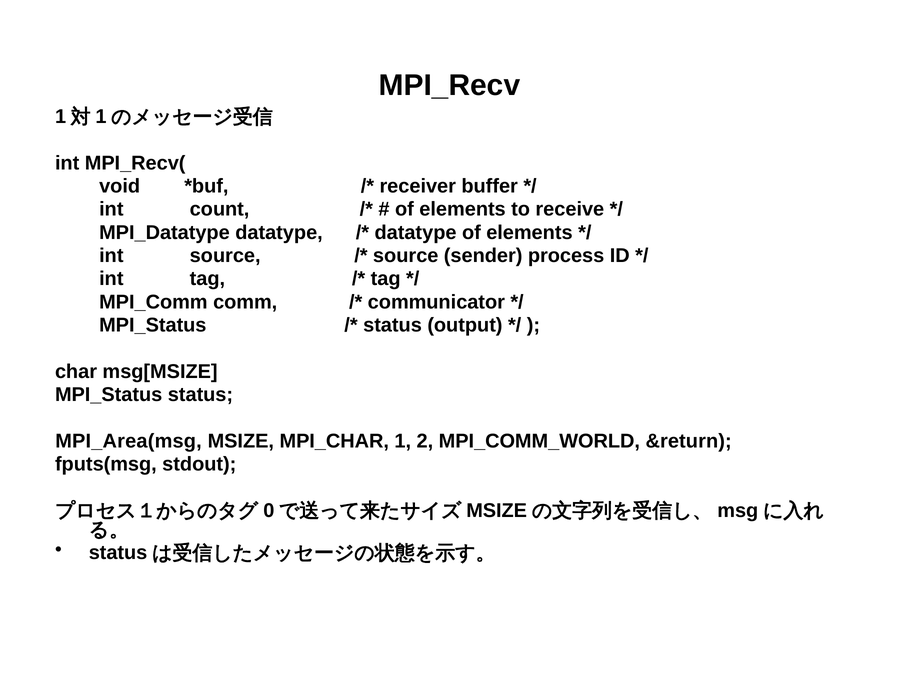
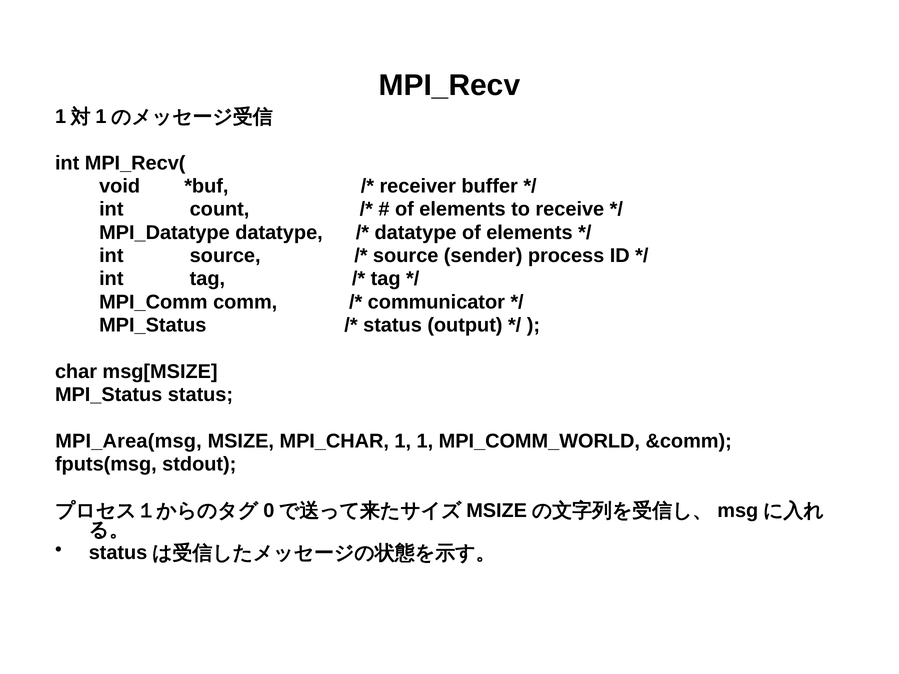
1 2: 2 -> 1 (425, 441)
&return: &return -> &comm (689, 441)
